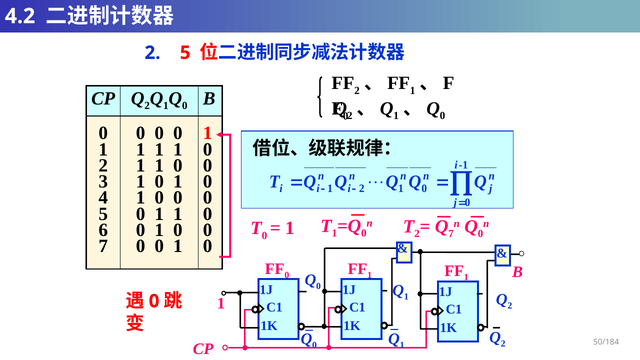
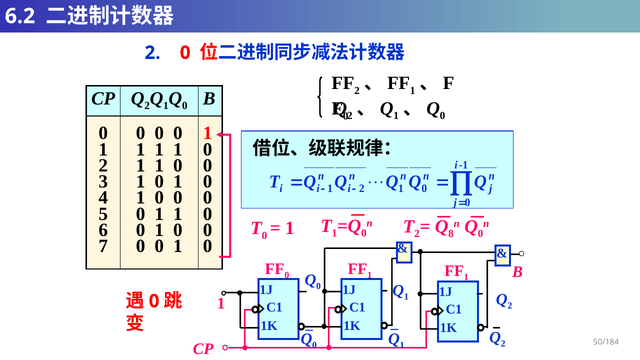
4.2: 4.2 -> 6.2 (20, 16)
2 5: 5 -> 0 (185, 53)
7: 7 -> 8 (451, 234)
